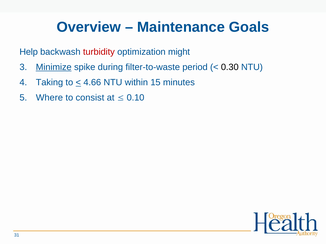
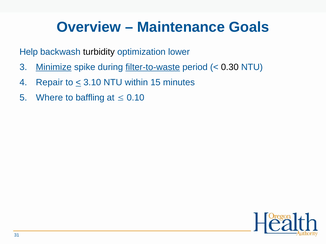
turbidity colour: red -> black (99, 52)
might: might -> lower (179, 52)
filter-to-waste underline: none -> present (153, 67)
Taking: Taking -> Repair (49, 83)
4.66: 4.66 -> 3.10 (92, 83)
consist: consist -> baffling (90, 98)
